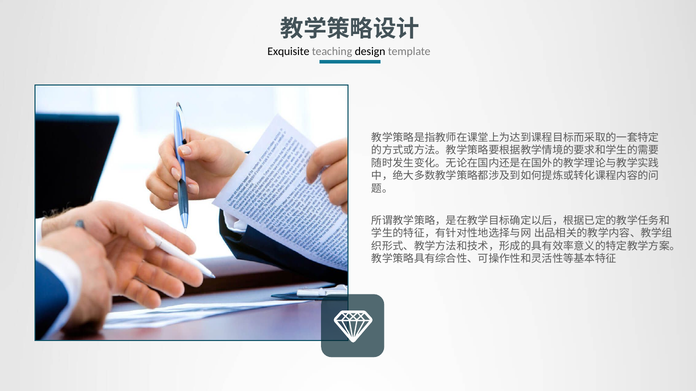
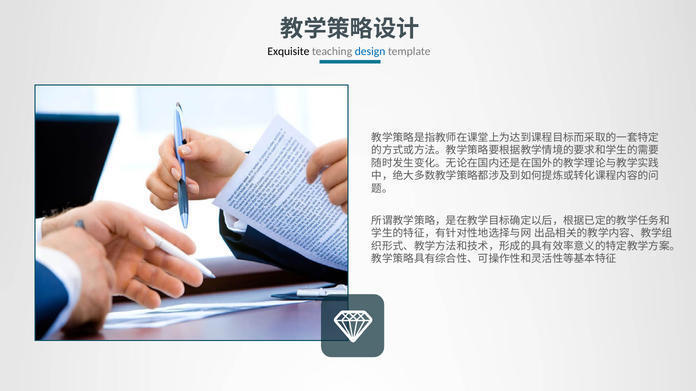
design colour: black -> blue (370, 51)
